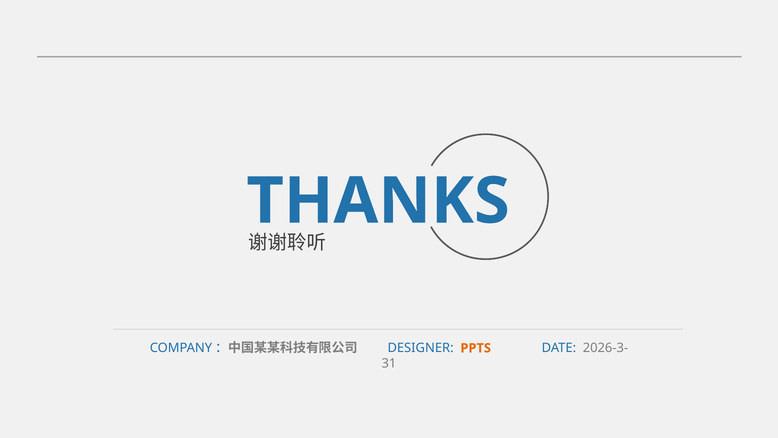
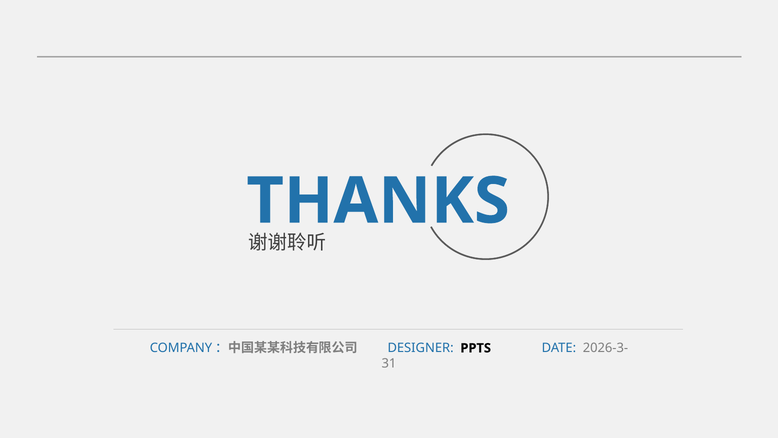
PPTS colour: orange -> black (476, 348)
